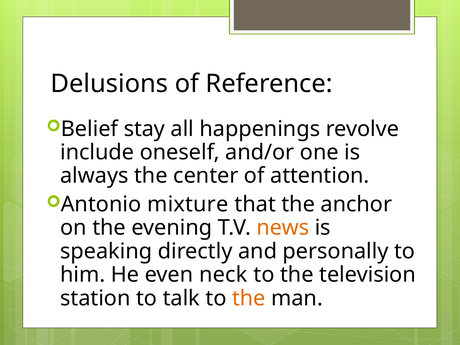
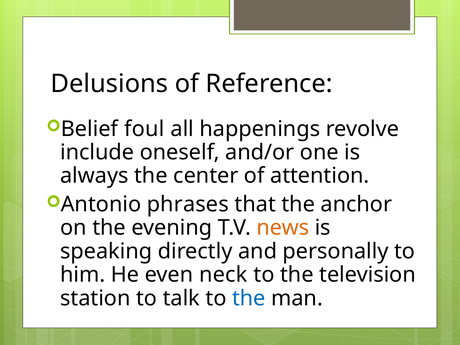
stay: stay -> foul (144, 129)
mixture: mixture -> phrases (188, 204)
the colour: orange -> blue (249, 298)
